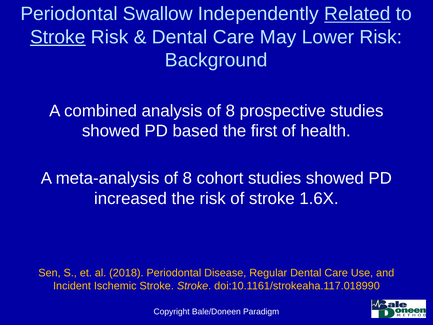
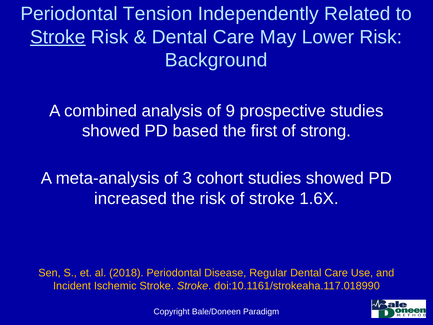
Swallow: Swallow -> Tension (158, 14)
Related underline: present -> none (357, 14)
analysis of 8: 8 -> 9 (230, 111)
health: health -> strong (326, 131)
meta-analysis of 8: 8 -> 3 (187, 178)
